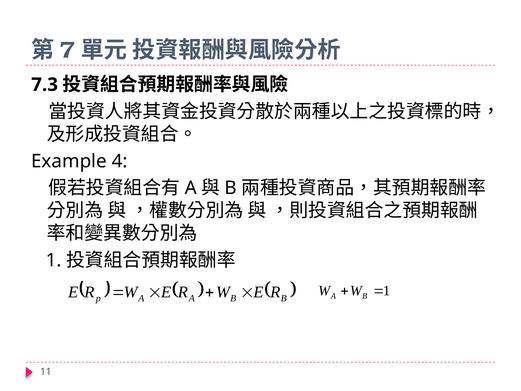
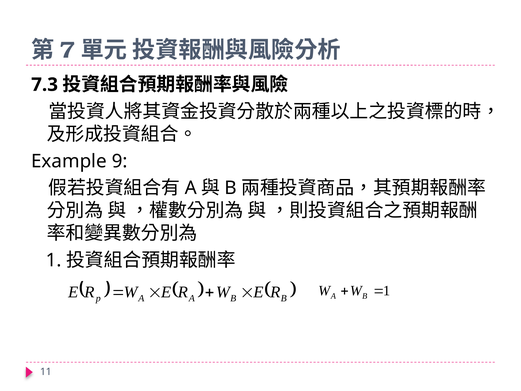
4: 4 -> 9 (120, 161)
